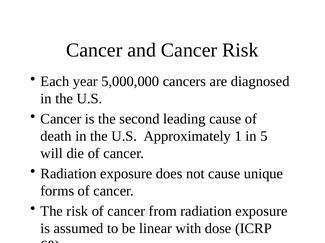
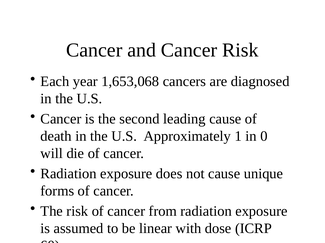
5,000,000: 5,000,000 -> 1,653,068 (130, 82)
5: 5 -> 0 (264, 137)
